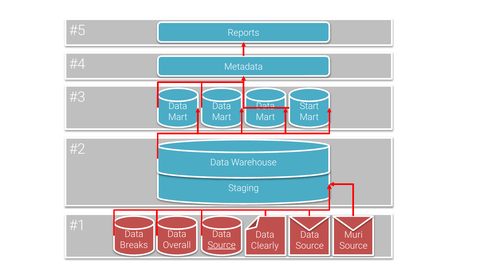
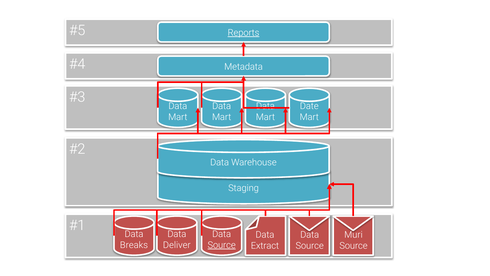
Reports underline: none -> present (244, 33)
Start: Start -> Date (309, 106)
Overall: Overall -> Deliver (177, 245)
Clearly: Clearly -> Extract (265, 246)
